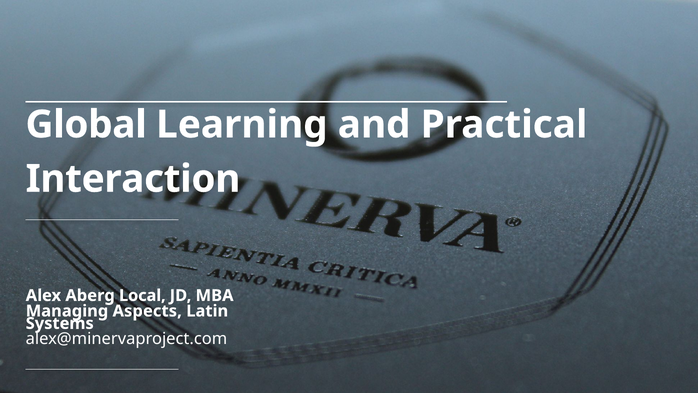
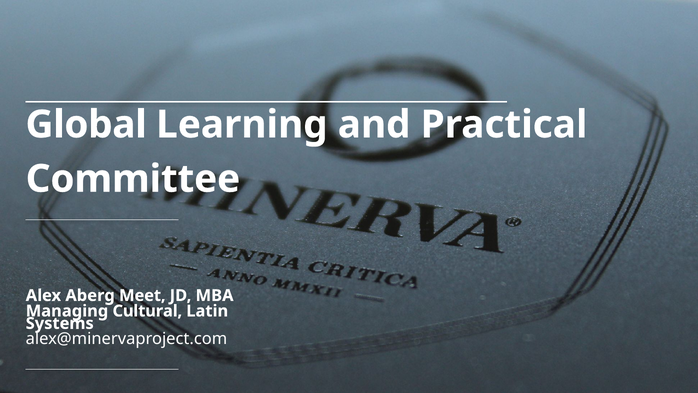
Interaction: Interaction -> Committee (133, 179)
Local: Local -> Meet (142, 295)
Aspects: Aspects -> Cultural (147, 311)
